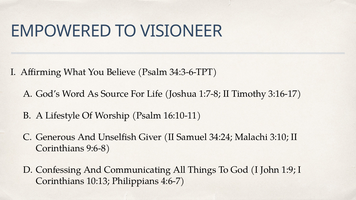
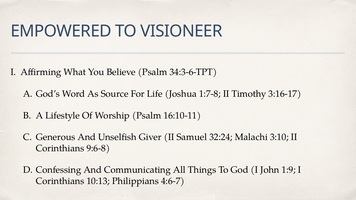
34:24: 34:24 -> 32:24 (221, 137)
